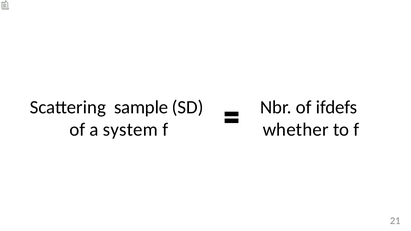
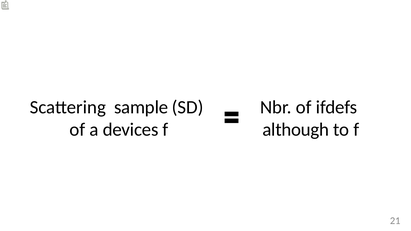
system: system -> devices (131, 130)
whether: whether -> although (296, 130)
